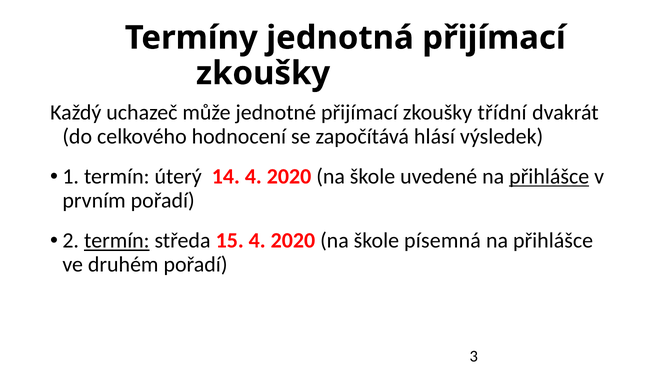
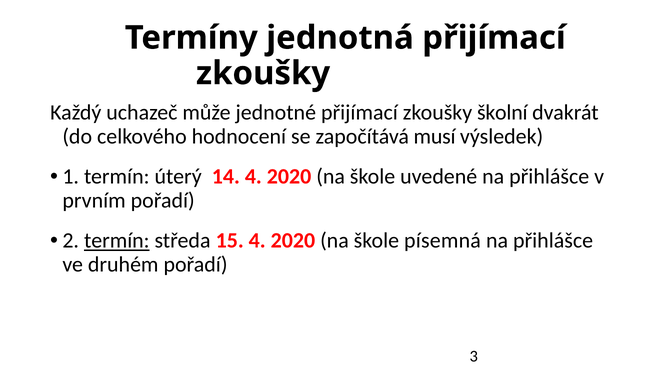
třídní: třídní -> školní (502, 113)
hlásí: hlásí -> musí (435, 136)
přihlášce underline: present -> none (549, 177)
